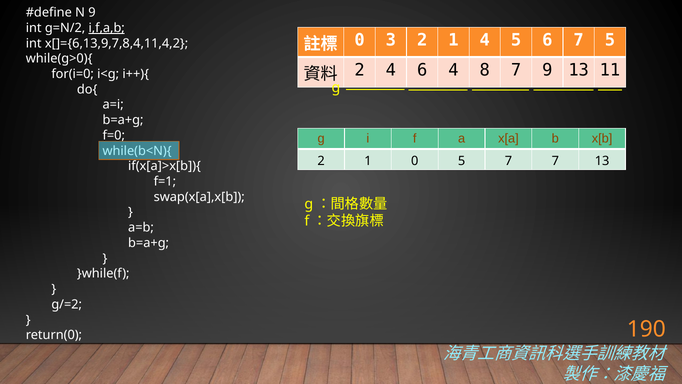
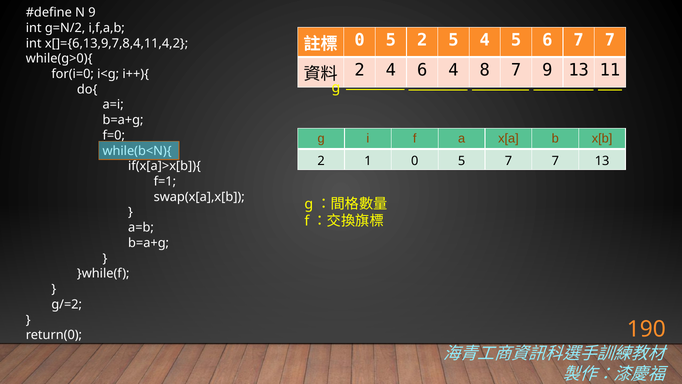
i,f,a,b underline: present -> none (107, 28)
3: 3 -> 5 (391, 40)
1: 1 -> 5 (453, 40)
6 7 5: 5 -> 7 (610, 40)
